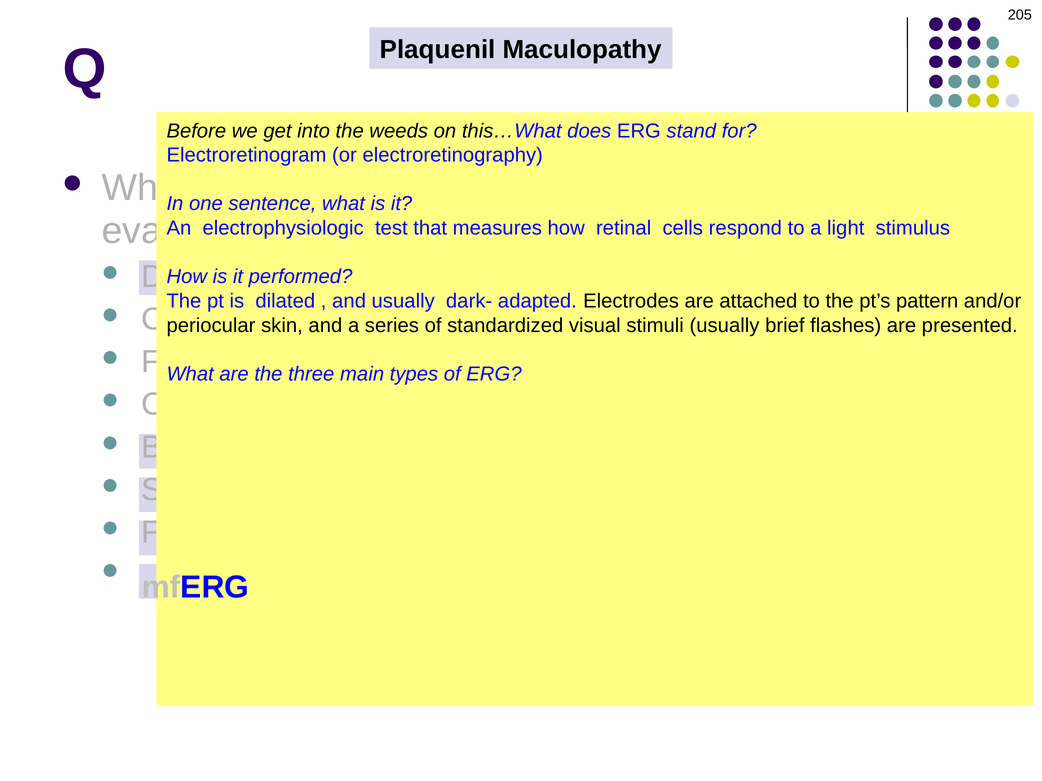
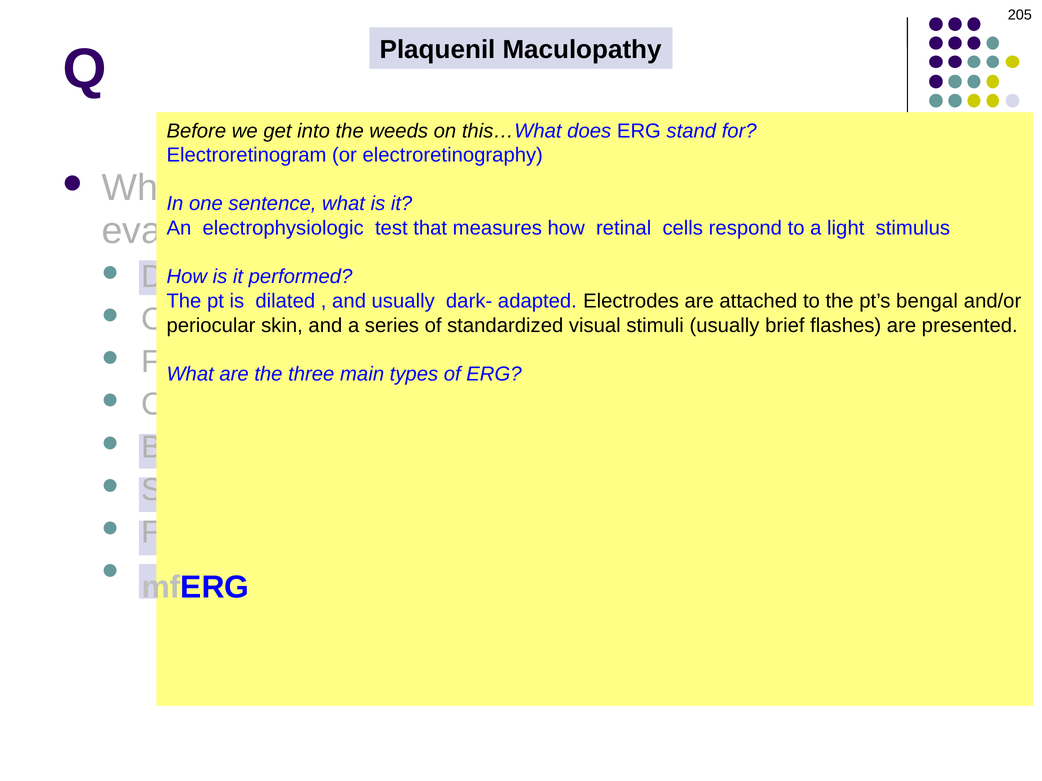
pt’s pattern: pattern -> bengal (927, 301)
